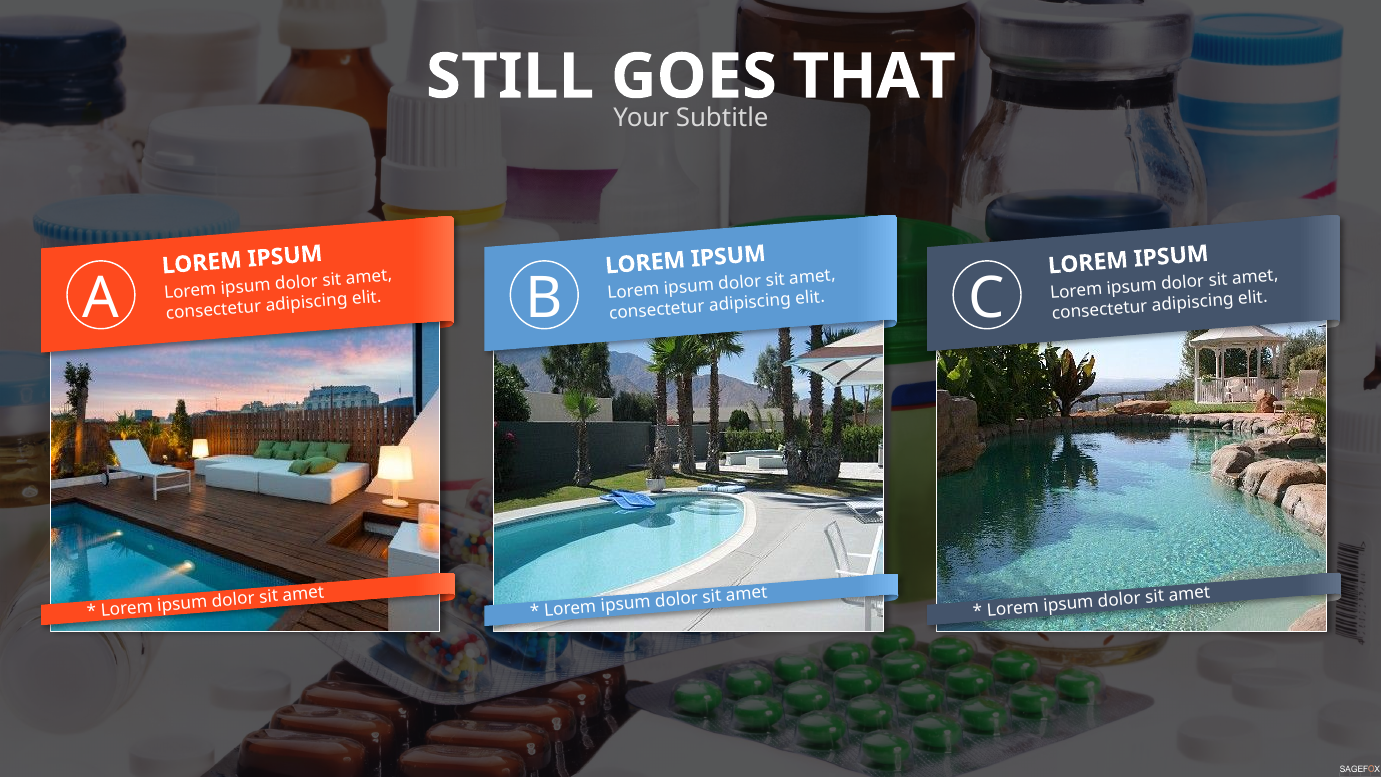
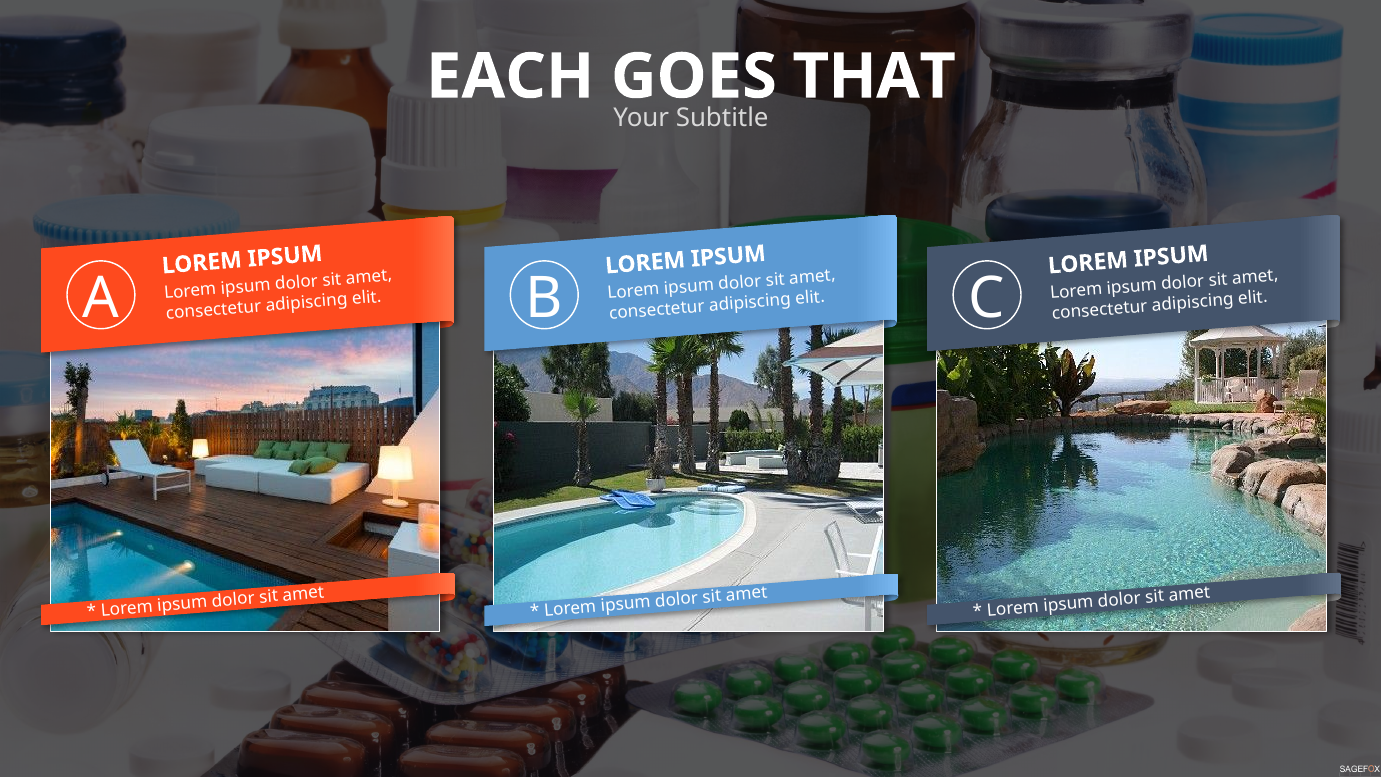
STILL: STILL -> EACH (510, 77)
